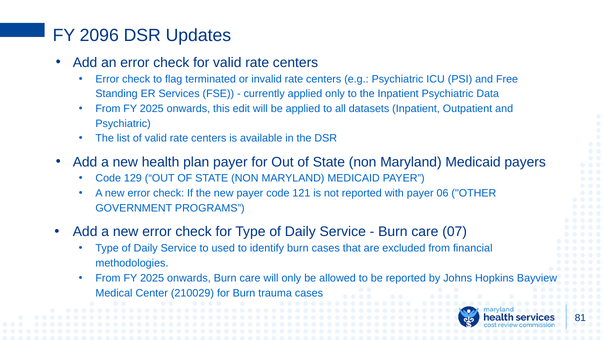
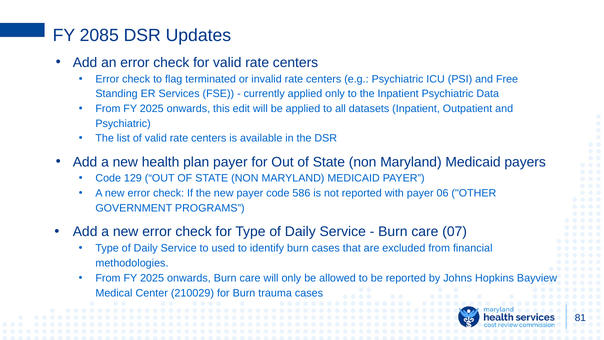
2096: 2096 -> 2085 (99, 35)
121: 121 -> 586 (301, 193)
